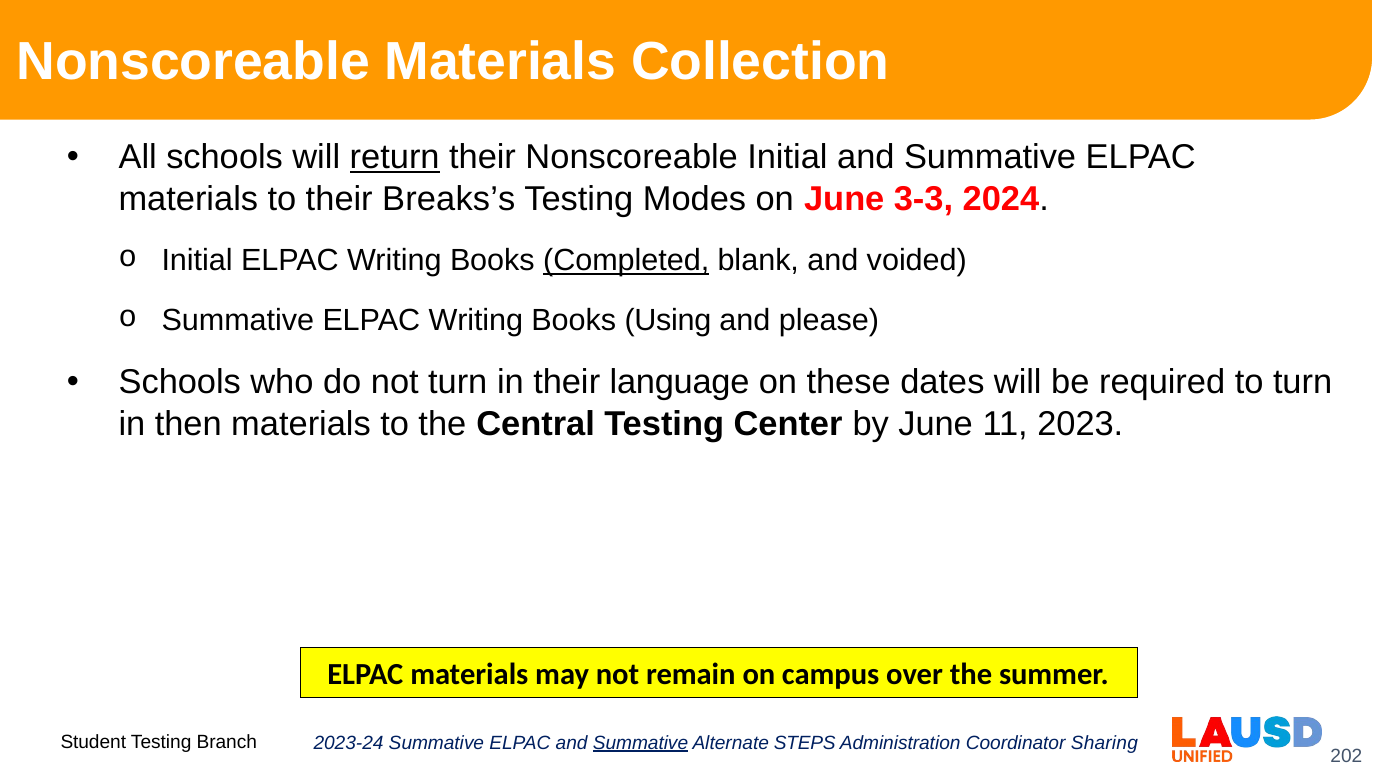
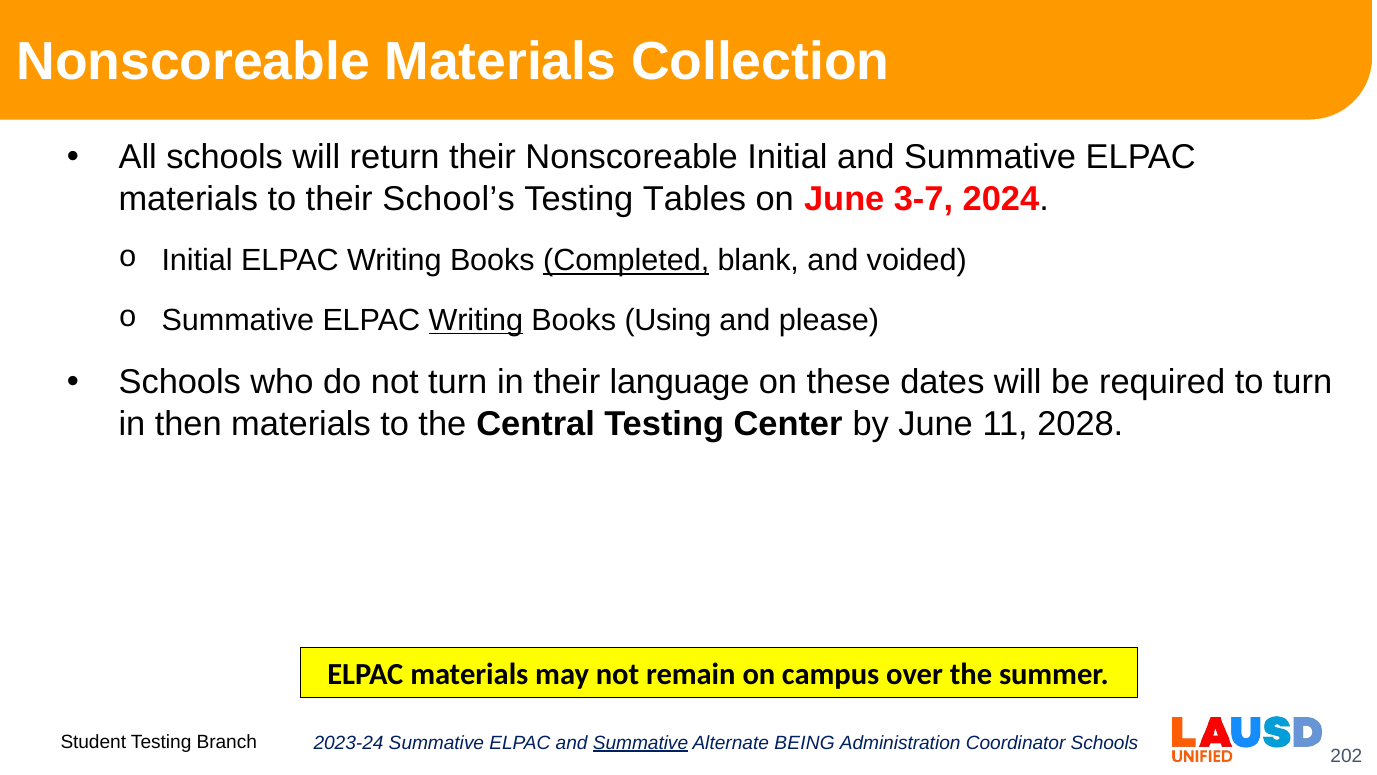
return underline: present -> none (395, 157)
Breaks’s: Breaks’s -> School’s (449, 199)
Modes: Modes -> Tables (695, 199)
3-3: 3-3 -> 3-7 (923, 199)
Writing underline: none -> present (476, 320)
2023: 2023 -> 2028 (1080, 424)
STEPS: STEPS -> BEING (805, 742)
Coordinator Sharing: Sharing -> Schools (1104, 742)
